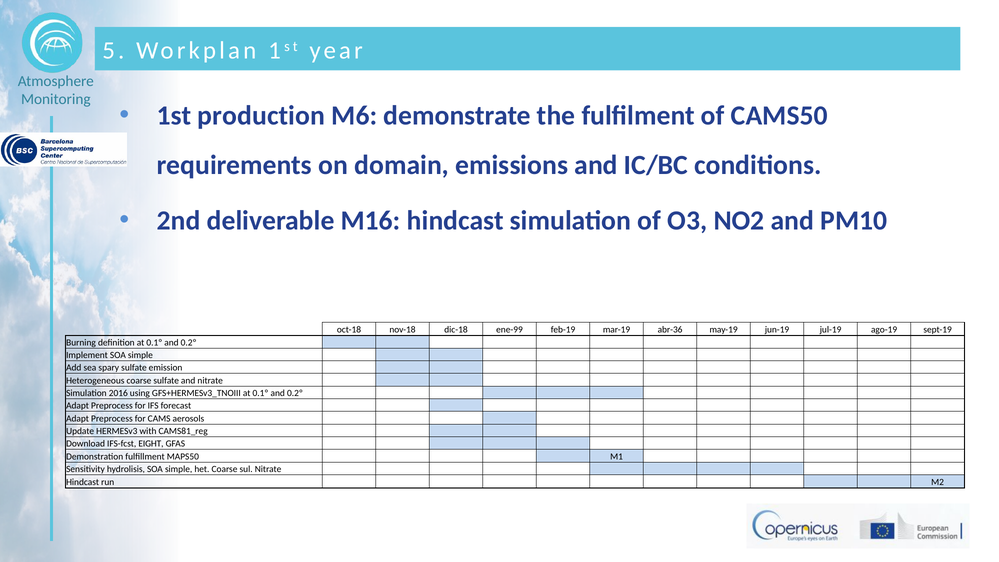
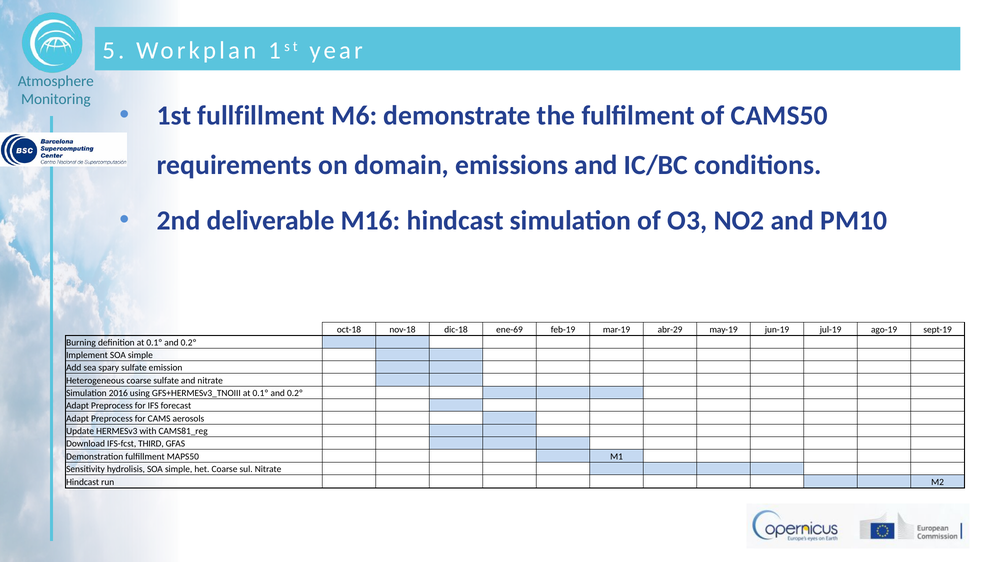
production: production -> fullfillment (261, 115)
ene-99: ene-99 -> ene-69 (510, 330)
abr-36: abr-36 -> abr-29 (670, 330)
EIGHT: EIGHT -> THIRD (151, 444)
